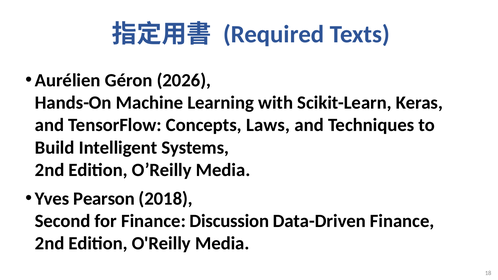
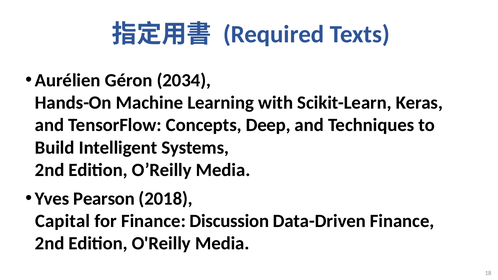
2026: 2026 -> 2034 (184, 80)
Laws: Laws -> Deep (268, 125)
Second: Second -> Capital (63, 221)
